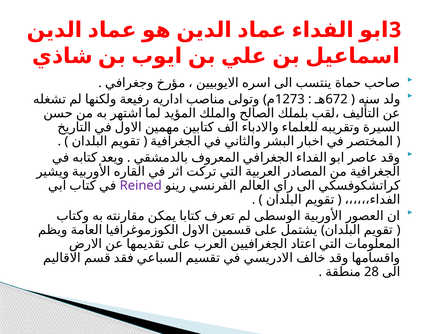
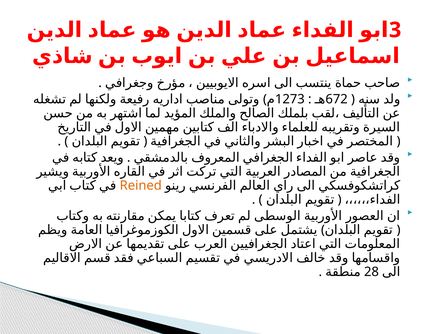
Reined colour: purple -> orange (141, 186)
